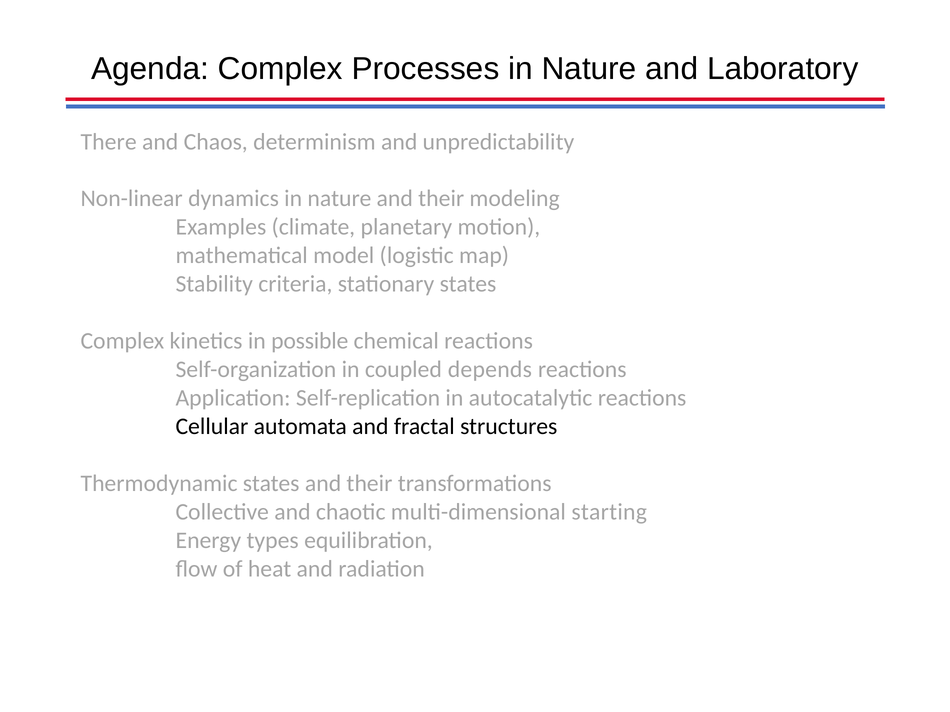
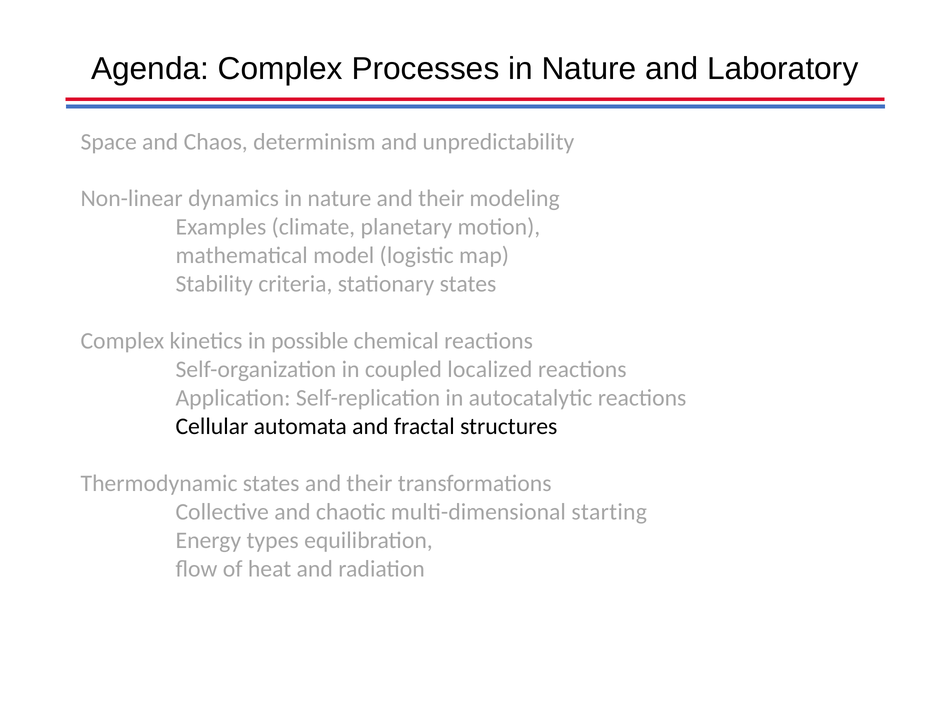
There: There -> Space (109, 142)
depends: depends -> localized (490, 370)
